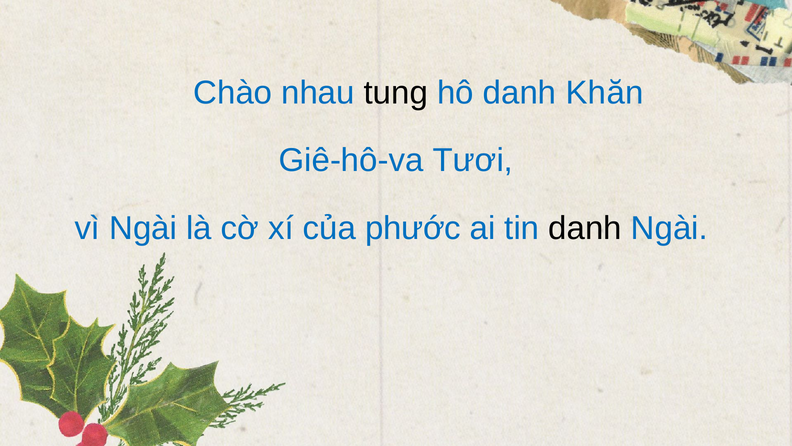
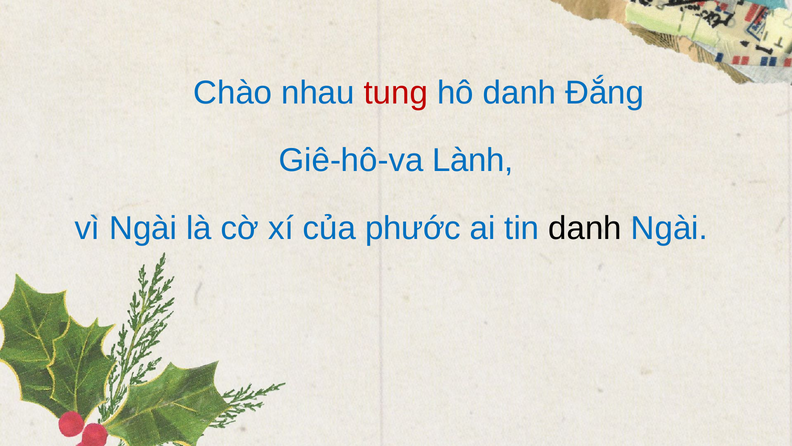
tung colour: black -> red (396, 93)
Khăn: Khăn -> Đắng (605, 93)
Tươi: Tươi -> Lành (473, 160)
